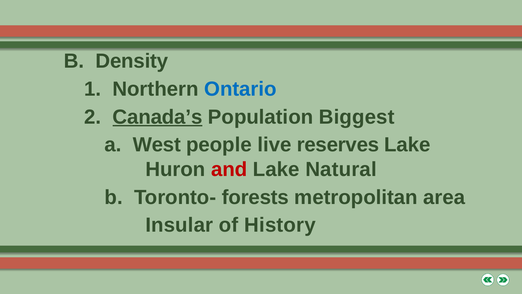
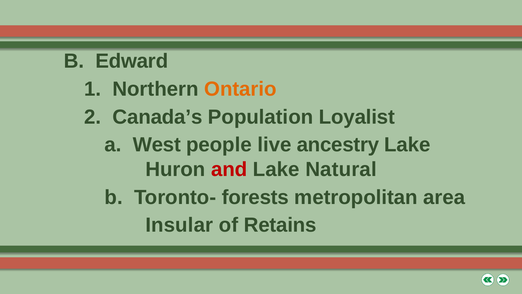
Density: Density -> Edward (132, 61)
Ontario colour: blue -> orange (240, 89)
Canada’s underline: present -> none (157, 117)
Biggest: Biggest -> Loyalist (357, 117)
reserves: reserves -> ancestry (338, 145)
History: History -> Retains (280, 225)
